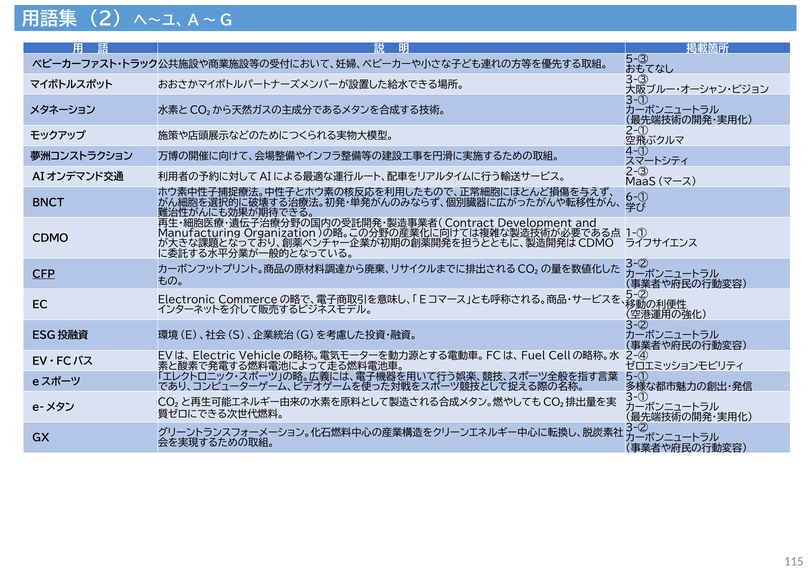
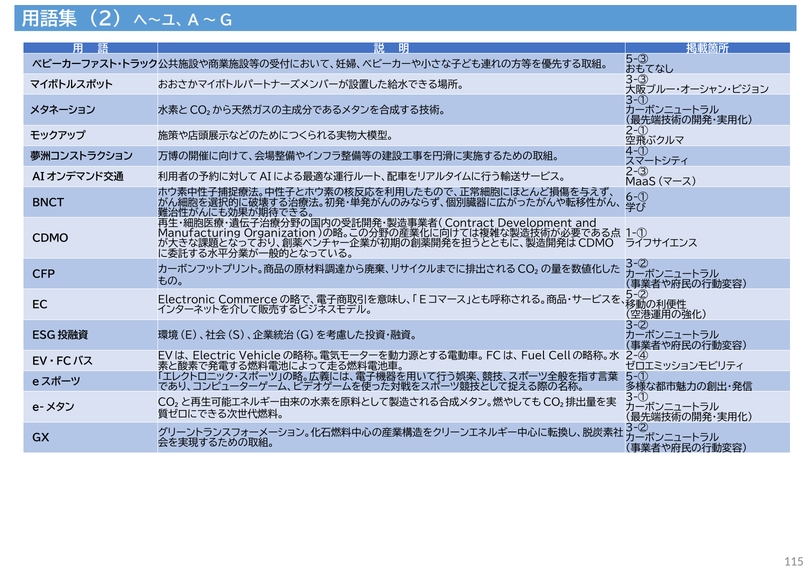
CFP underline: present -> none (44, 274)
